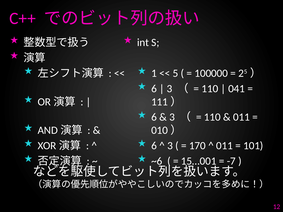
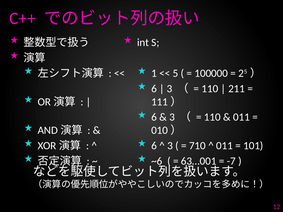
041: 041 -> 211 (237, 89)
170: 170 -> 710 (197, 146)
15…001: 15…001 -> 63…001 (199, 161)
